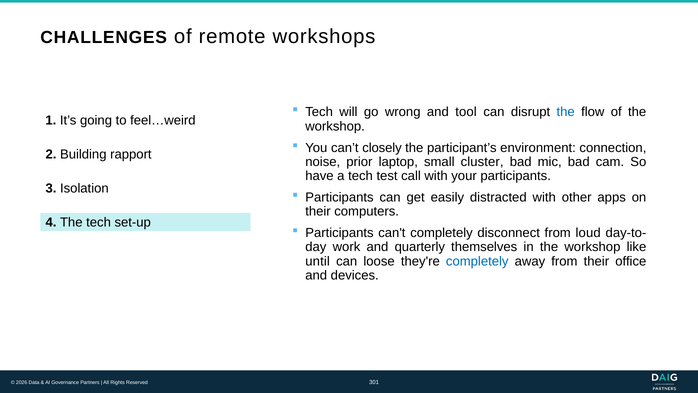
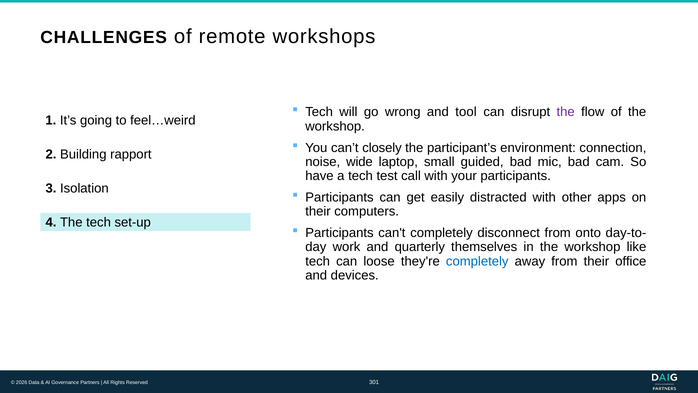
the colour: blue -> purple (566, 112)
prior: prior -> wide (359, 162)
cluster: cluster -> guided (482, 162)
loud: loud -> onto (588, 233)
until: until -> tech (318, 261)
